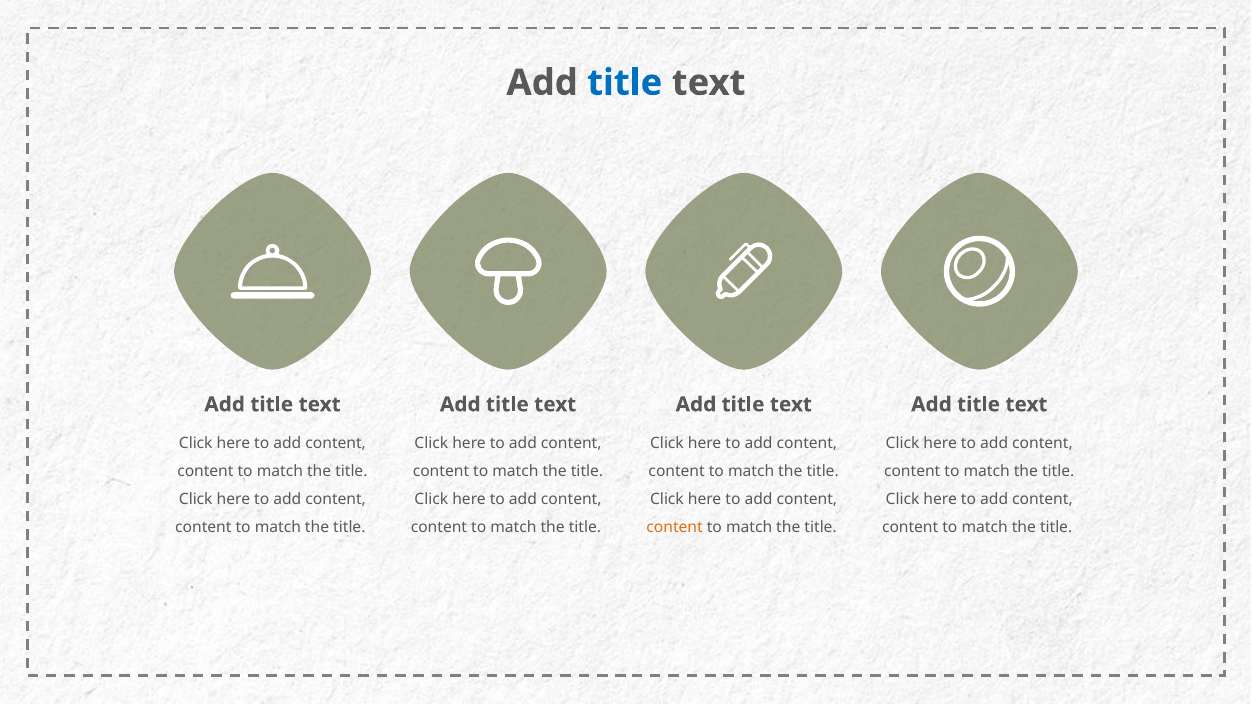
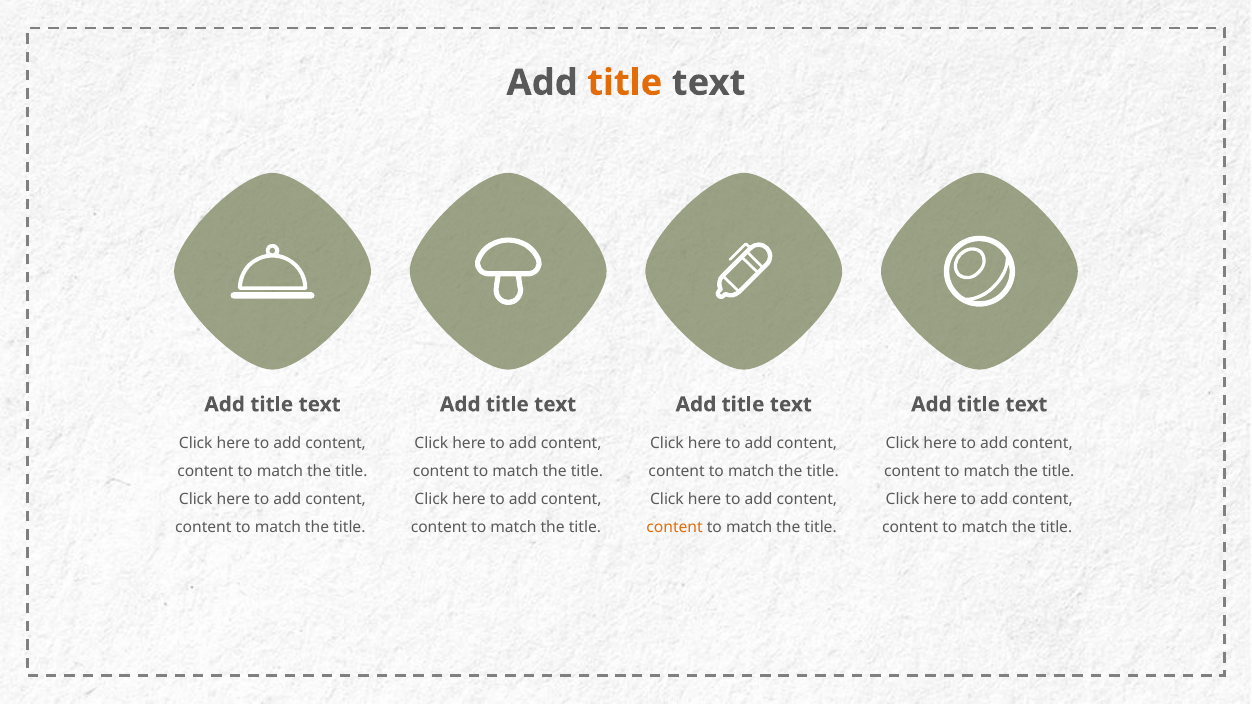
title colour: blue -> orange (625, 83)
